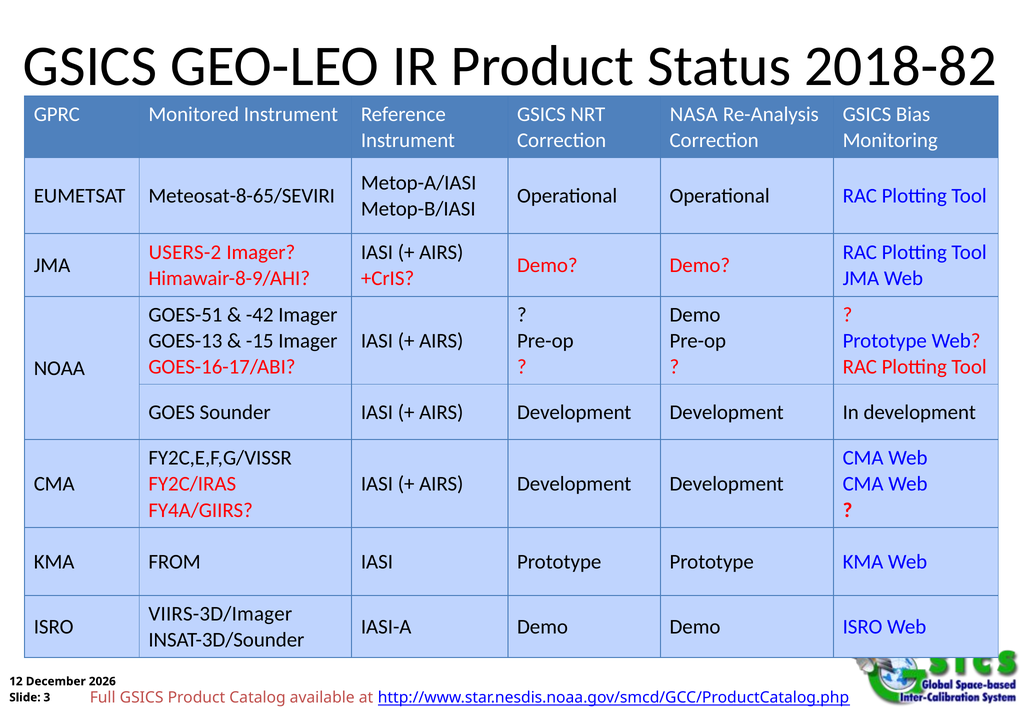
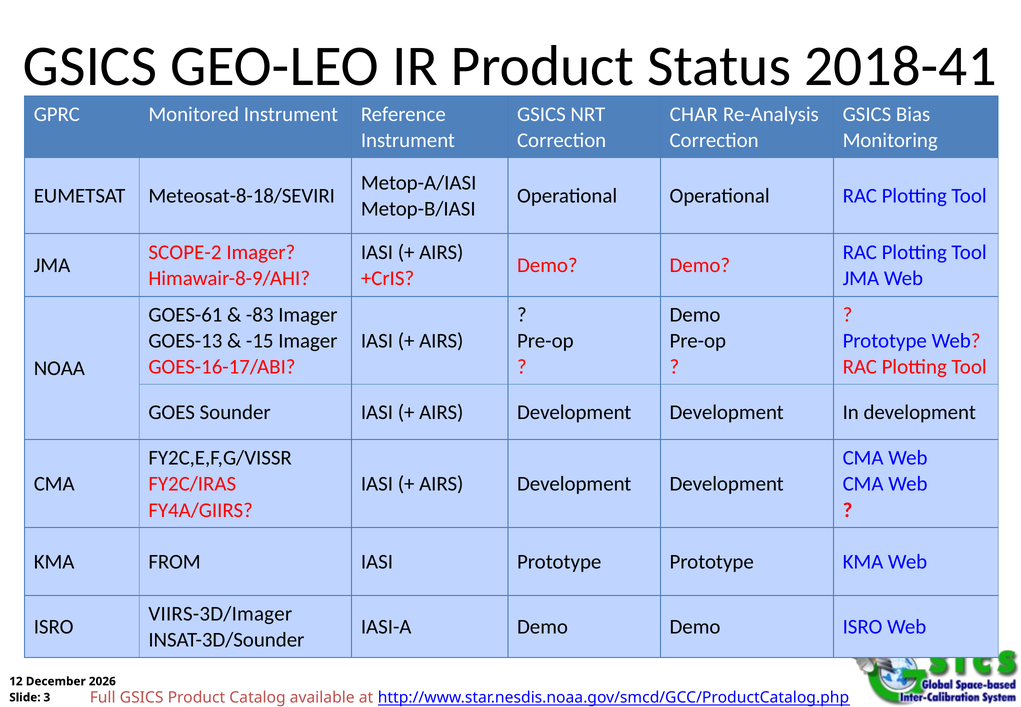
2018-82: 2018-82 -> 2018-41 (900, 66)
NASA: NASA -> CHAR (694, 114)
Meteosat-8-65/SEVIRI: Meteosat-8-65/SEVIRI -> Meteosat-8-18/SEVIRI (242, 196)
USERS-2: USERS-2 -> SCOPE-2 (185, 252)
GOES-51: GOES-51 -> GOES-61 (185, 315)
-42: -42 -> -83 (260, 315)
